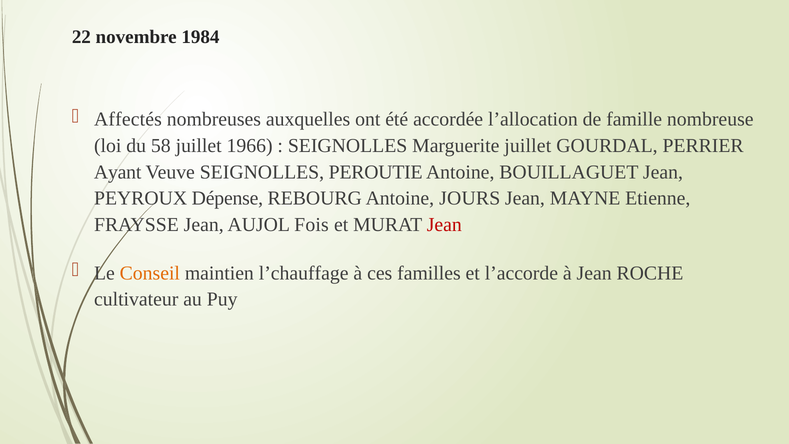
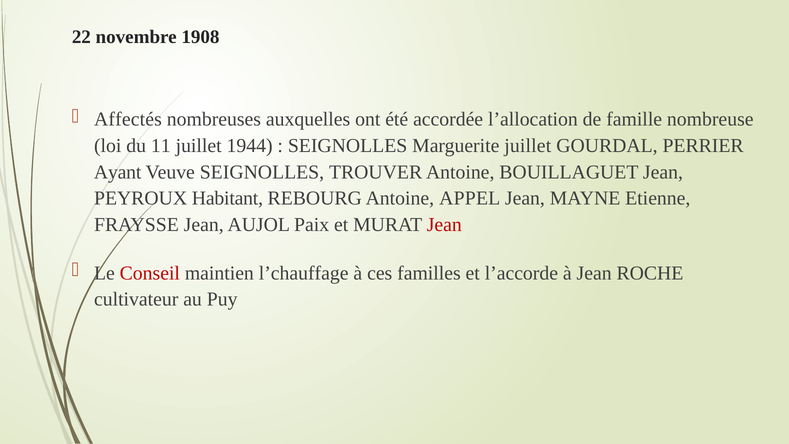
1984: 1984 -> 1908 (200, 37)
58: 58 -> 11 (161, 146)
1966: 1966 -> 1944 (250, 146)
PEROUTIE: PEROUTIE -> TROUVER (376, 172)
Dépense: Dépense -> Habitant (227, 198)
JOURS: JOURS -> APPEL (470, 198)
Fois: Fois -> Paix (312, 225)
Conseil colour: orange -> red (150, 273)
